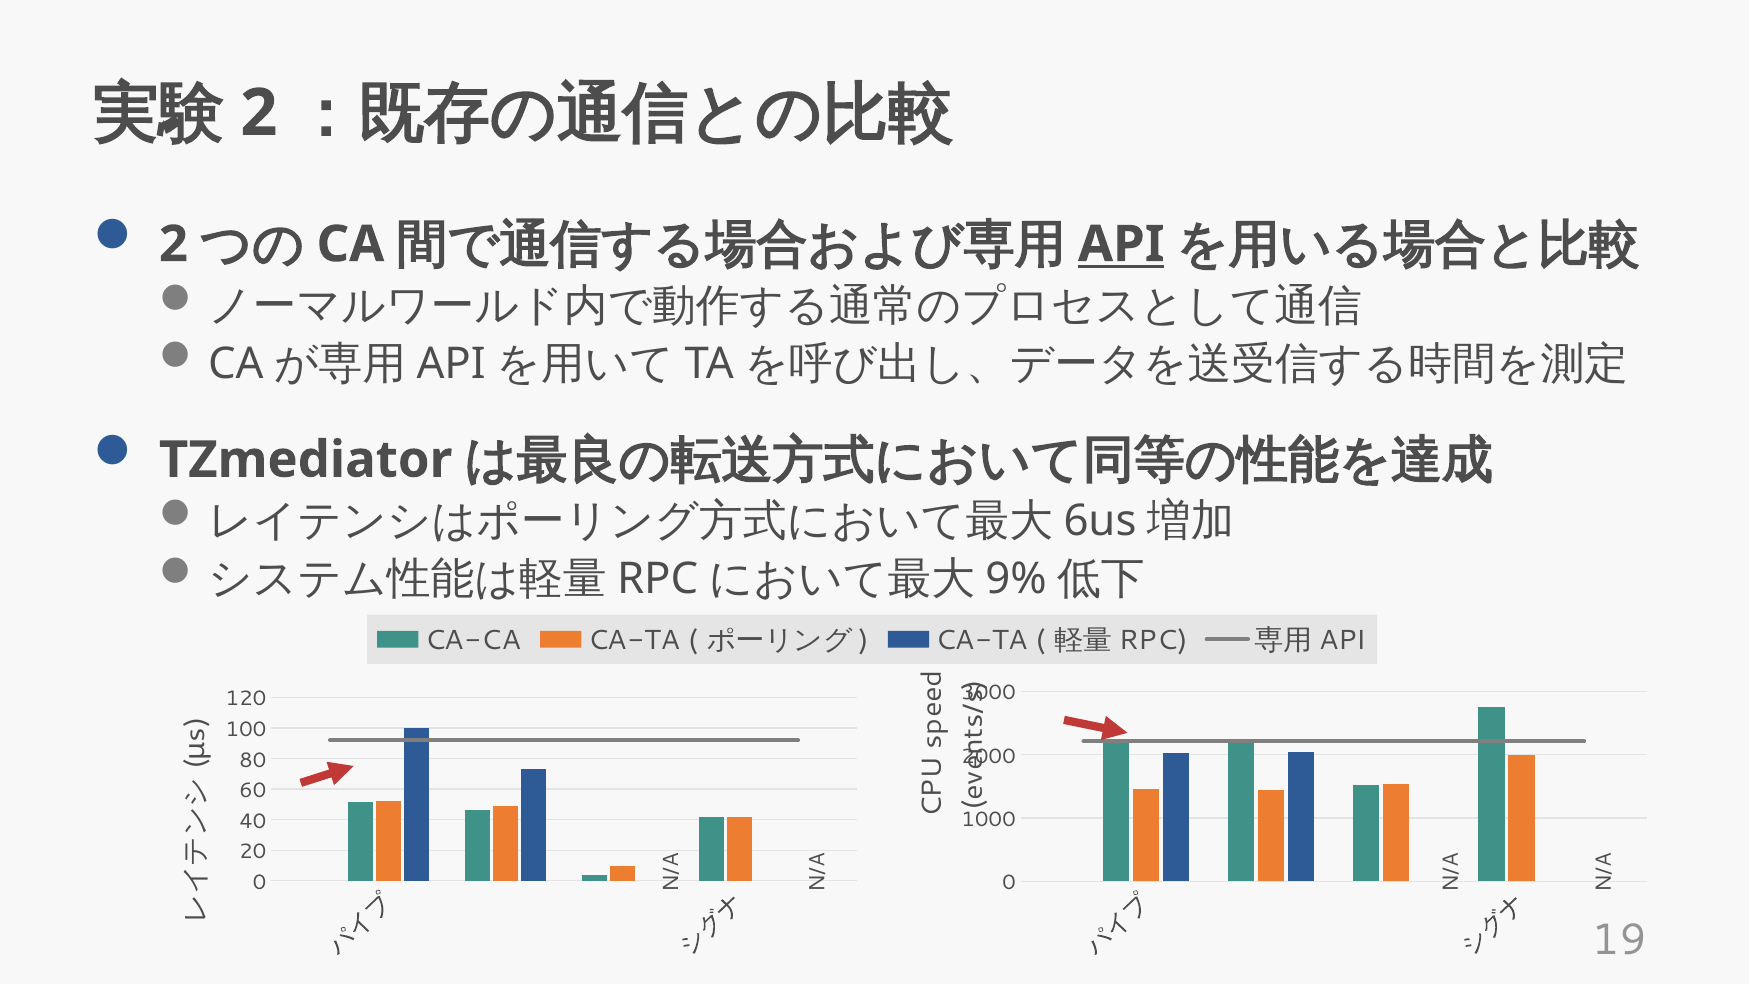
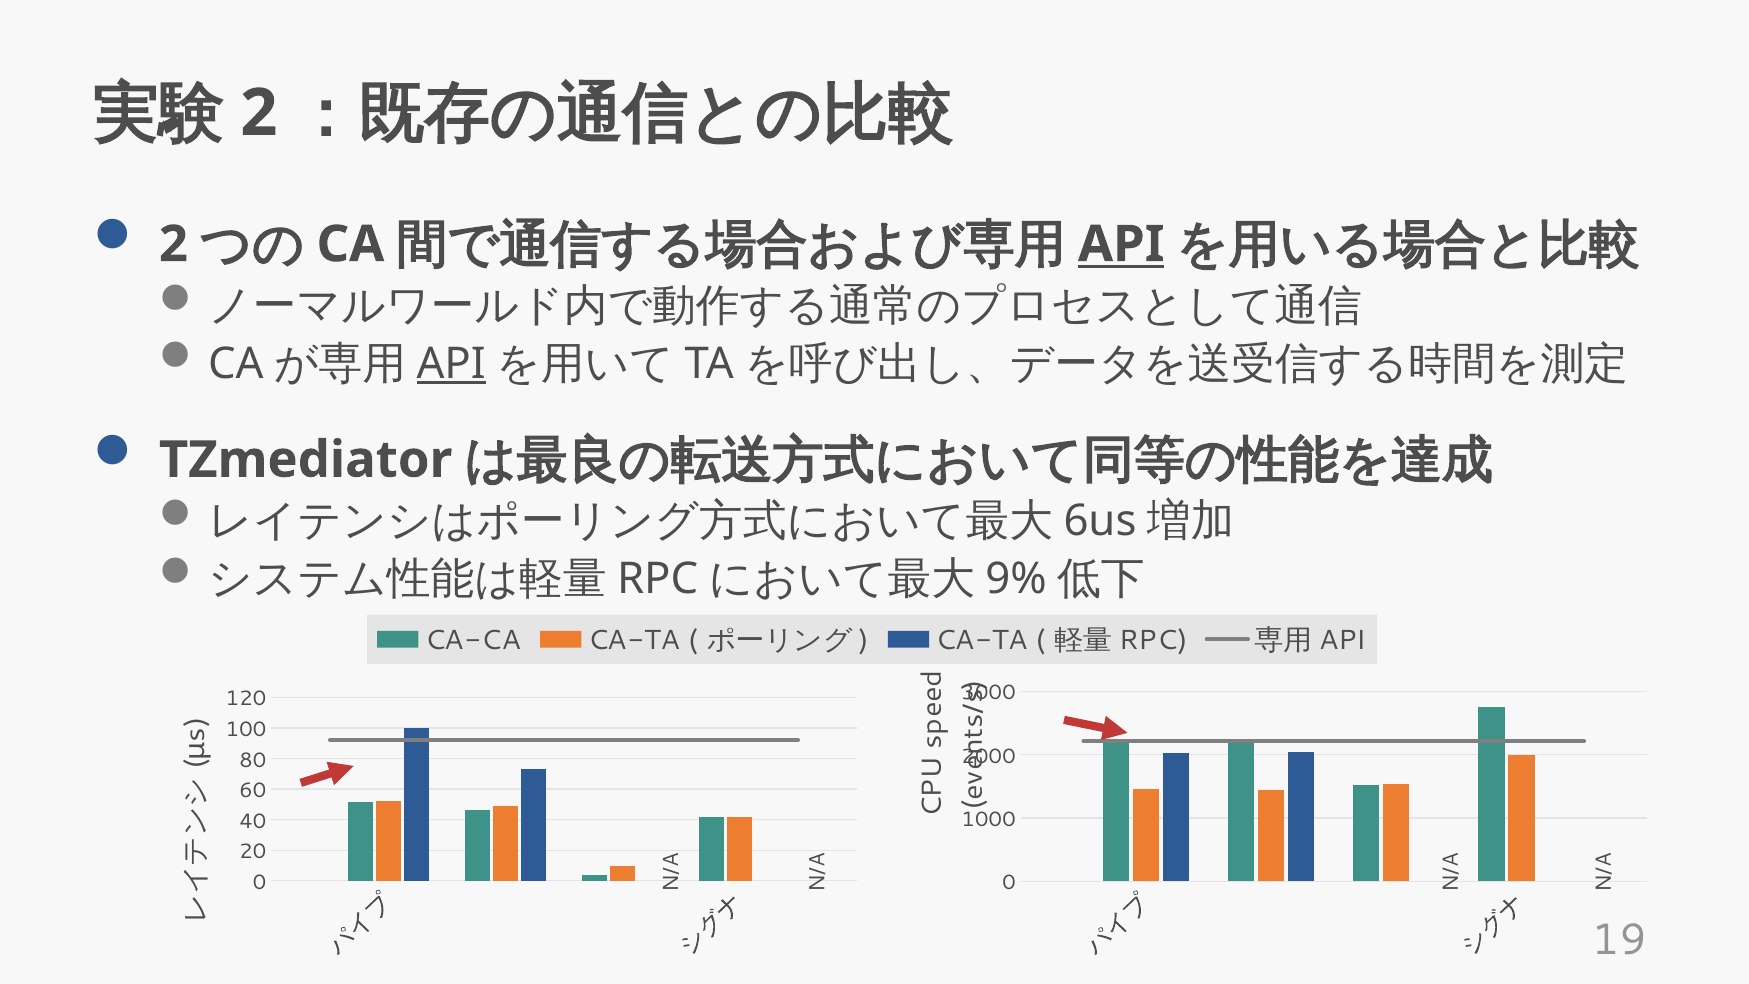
API underline: none -> present (451, 364)
